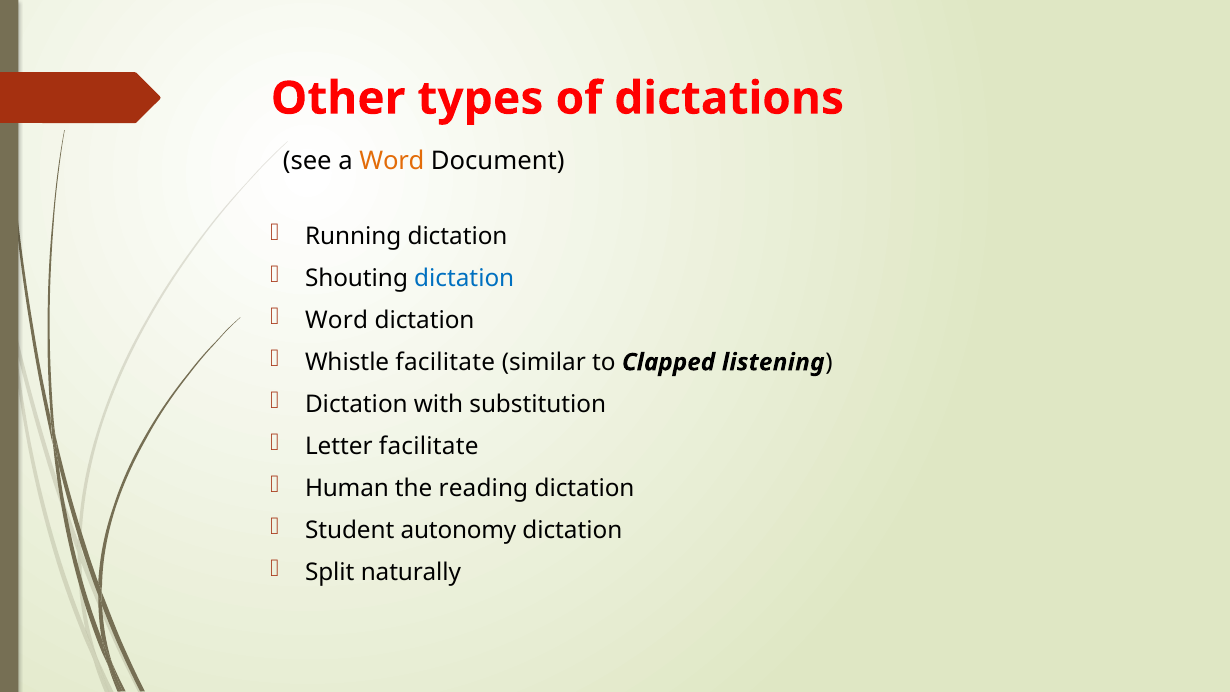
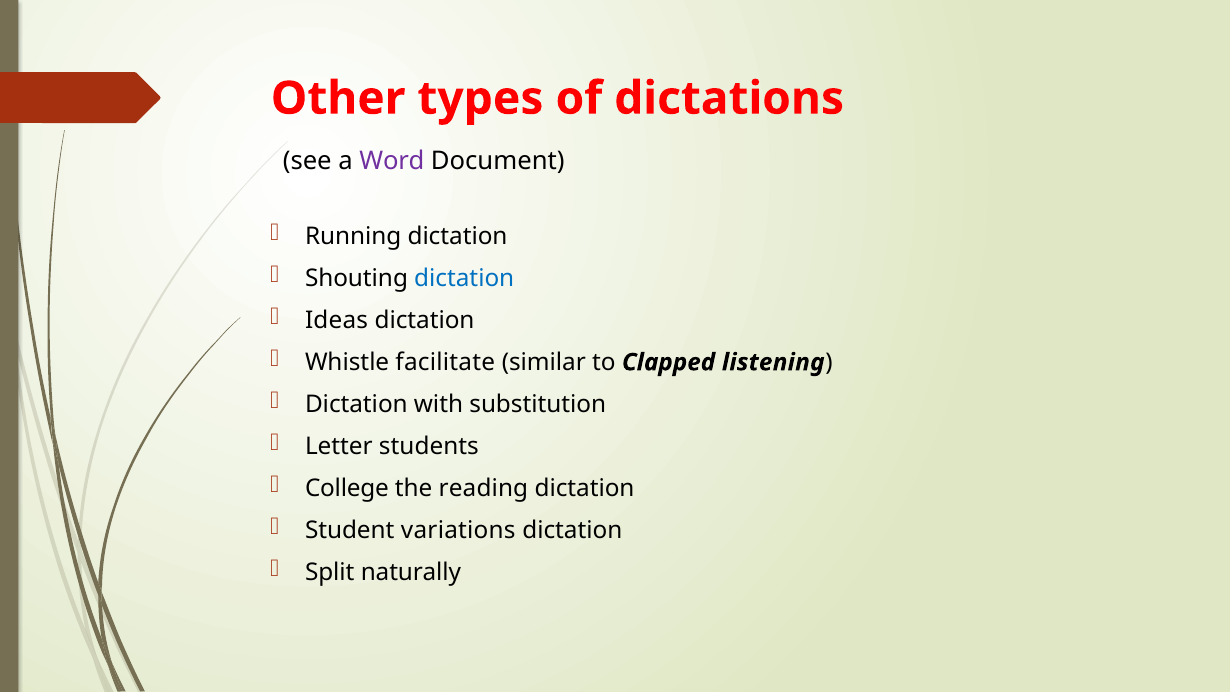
Word colour: orange -> purple (392, 161)
Word: Word -> Ideas (337, 320)
Letter facilitate: facilitate -> students (429, 446)
Human: Human -> College (347, 488)
autonomy: autonomy -> variations (458, 530)
